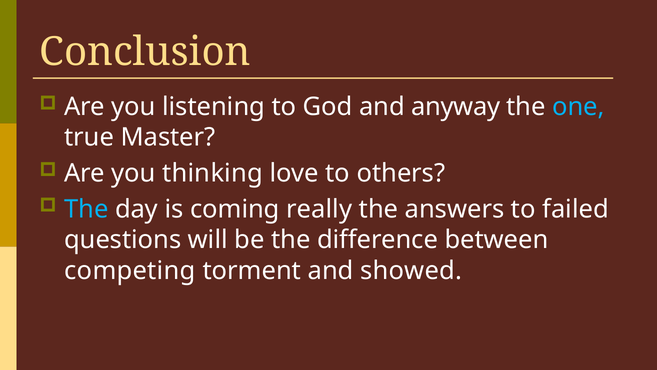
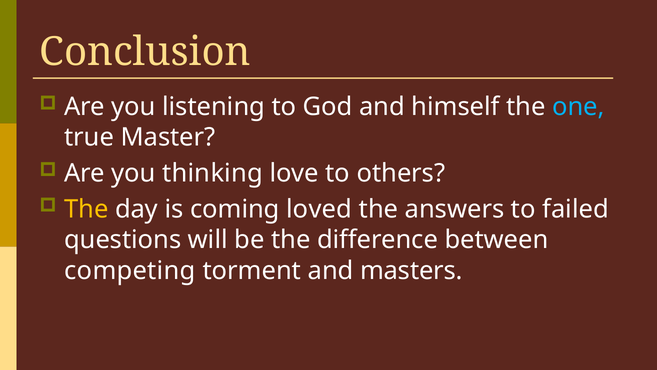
anyway: anyway -> himself (456, 107)
The colour: light blue -> yellow (86, 209)
really: really -> loved (319, 209)
showed: showed -> masters (411, 270)
